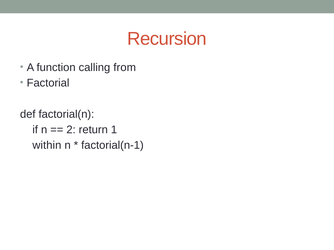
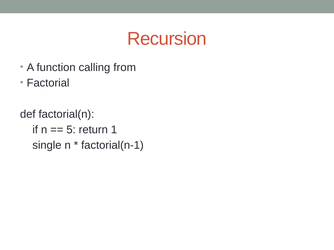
2: 2 -> 5 (71, 130)
within: within -> single (47, 145)
